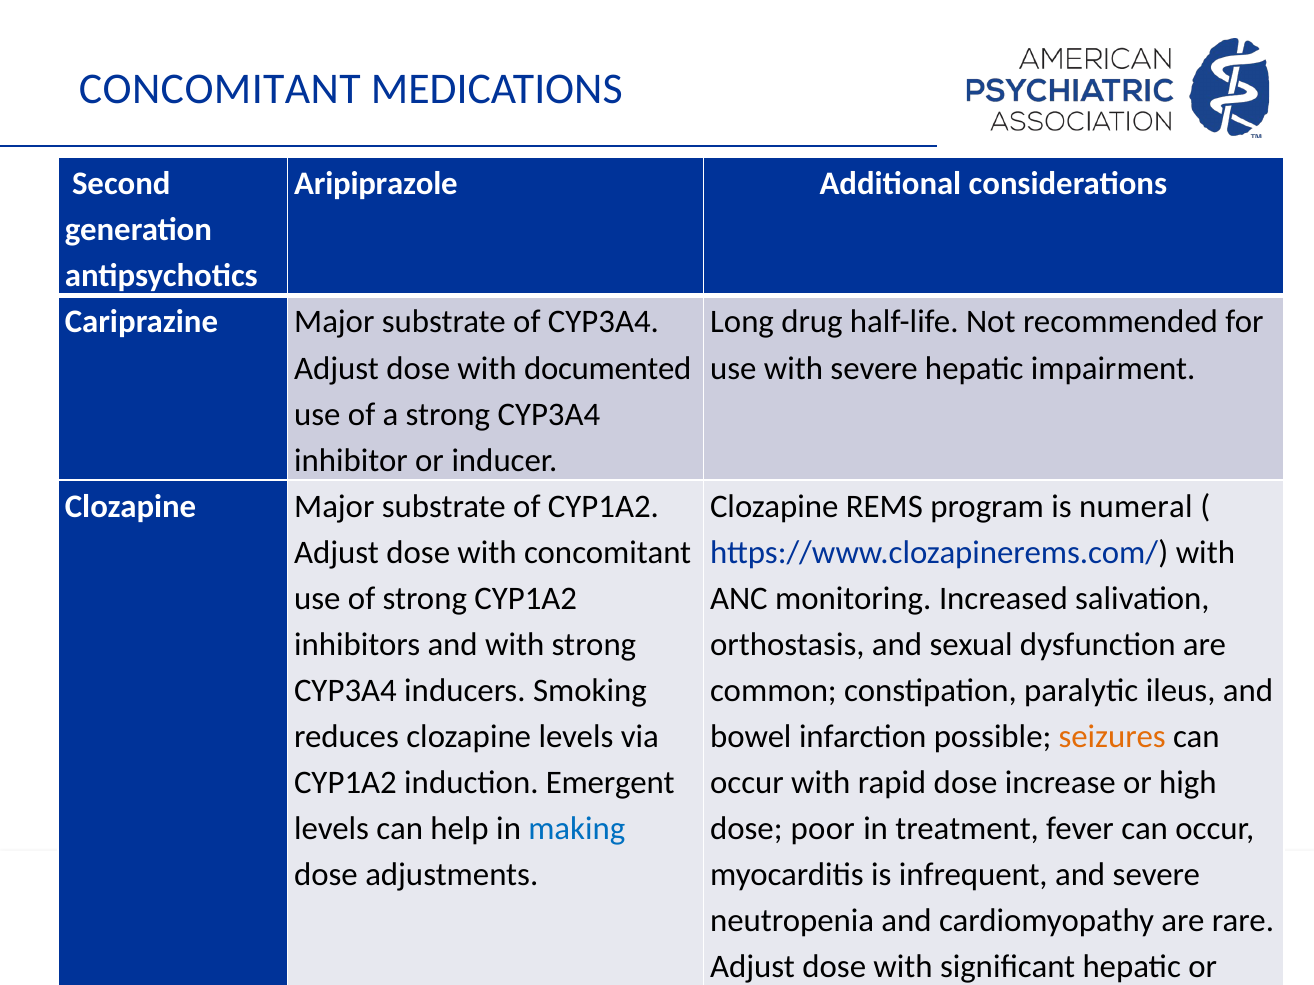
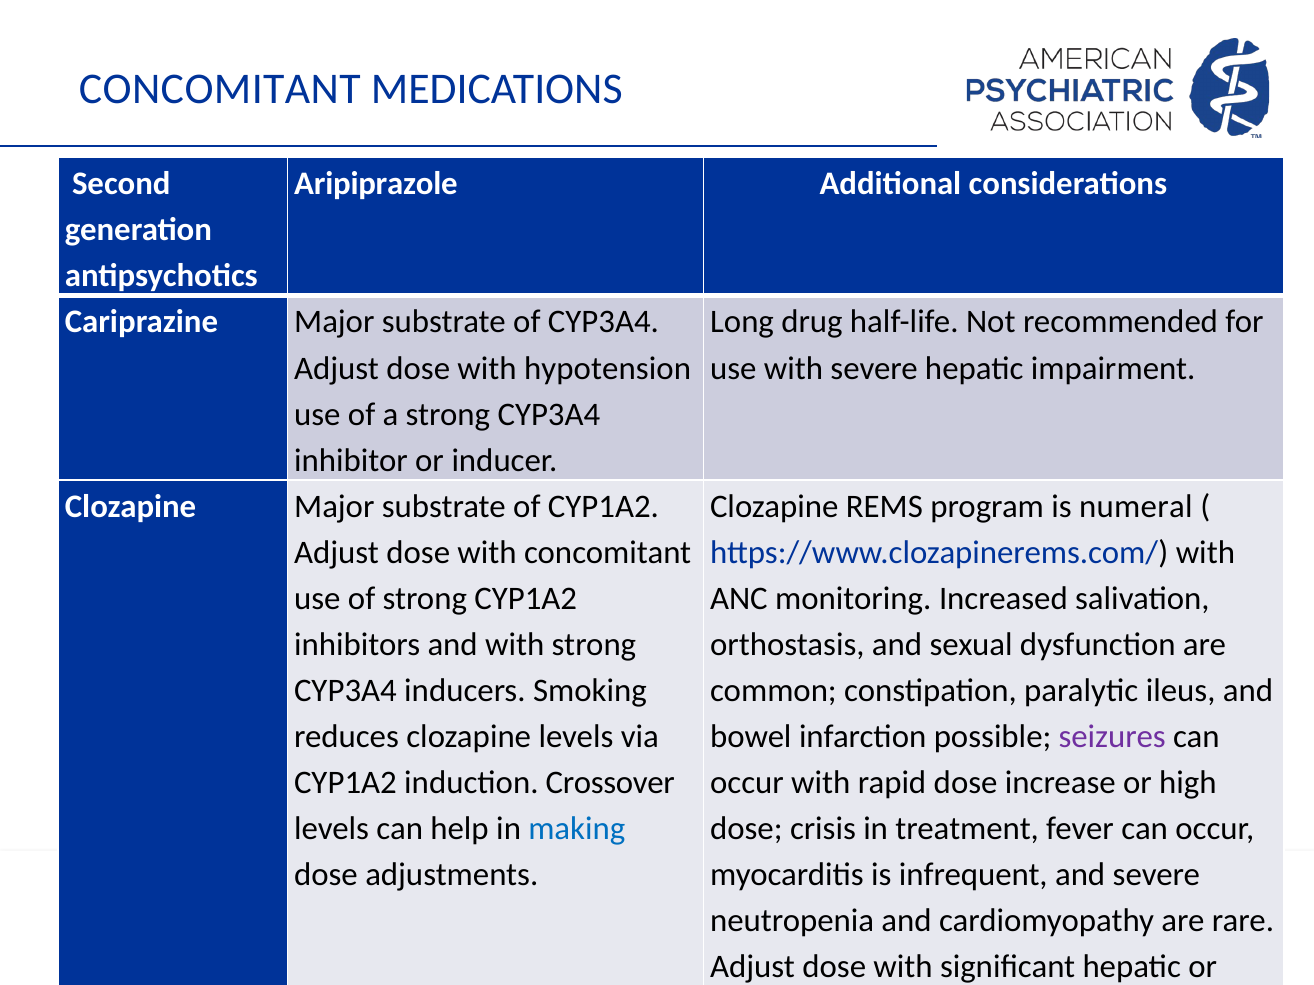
documented: documented -> hypotension (608, 368)
seizures colour: orange -> purple (1112, 737)
Emergent: Emergent -> Crossover (610, 783)
poor: poor -> crisis (823, 829)
